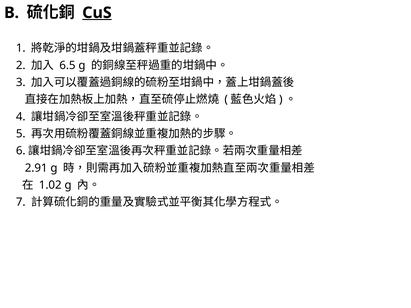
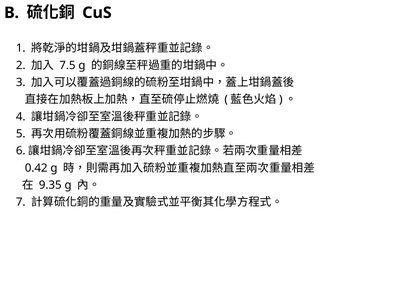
CuS underline: present -> none (97, 13)
6.5: 6.5 -> 7.5 (67, 65)
2.91: 2.91 -> 0.42 (36, 168)
1.02: 1.02 -> 9.35 (50, 185)
